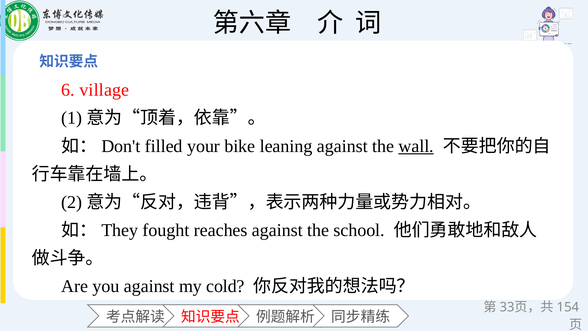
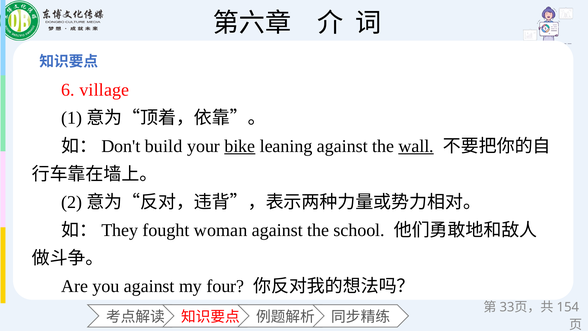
filled: filled -> build (164, 146)
bike underline: none -> present (240, 146)
reaches: reaches -> woman (221, 230)
cold: cold -> four (225, 286)
